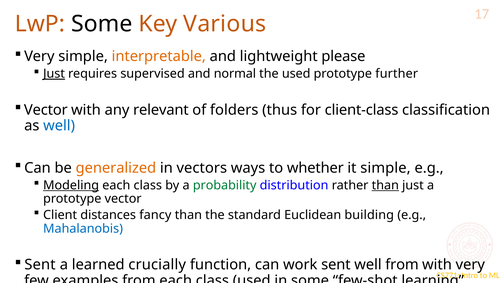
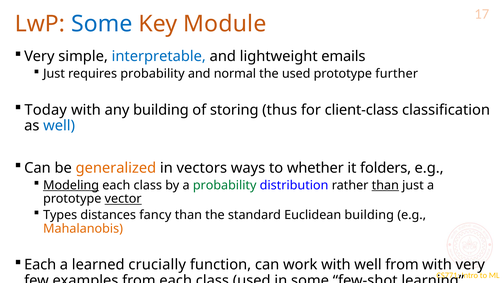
Some colour: black -> blue (102, 24)
Various: Various -> Module (225, 24)
interpretable colour: orange -> blue (159, 56)
lightweight please: please -> emails (343, 56)
Just underline: present -> none (54, 74)
requires supervised: supervised -> probability (152, 74)
Vector: Vector -> Today (46, 110)
any relevant: relevant -> building (161, 110)
folders: folders -> storing (234, 110)
it simple: simple -> folders (386, 168)
vector underline: none -> present (123, 199)
Client: Client -> Types (60, 215)
Mahalanobis colour: blue -> orange (83, 229)
Sent: Sent -> Each (40, 265)
work sent: sent -> with (336, 265)
